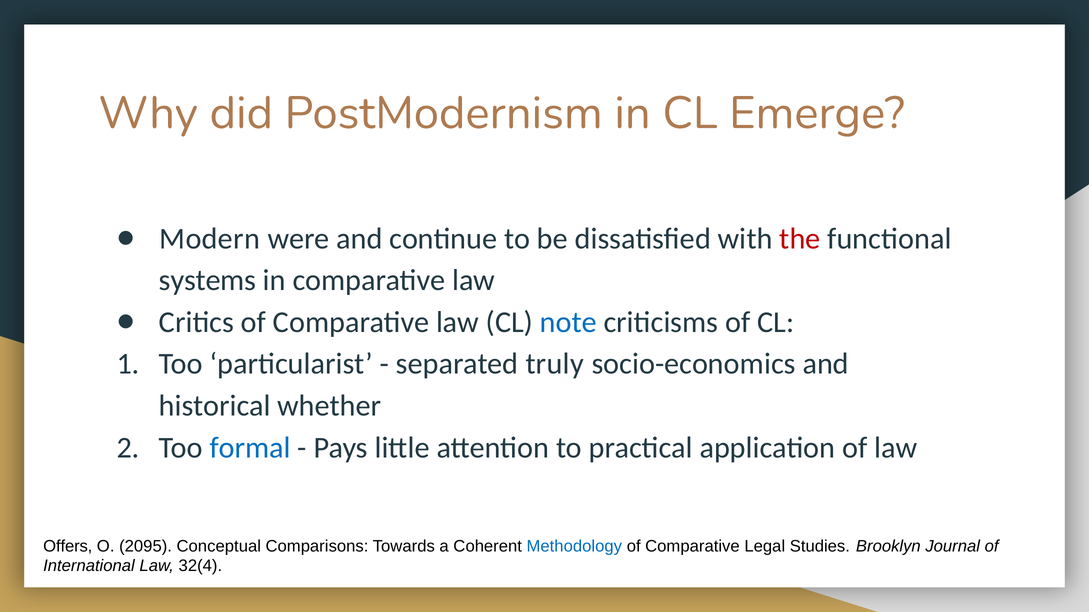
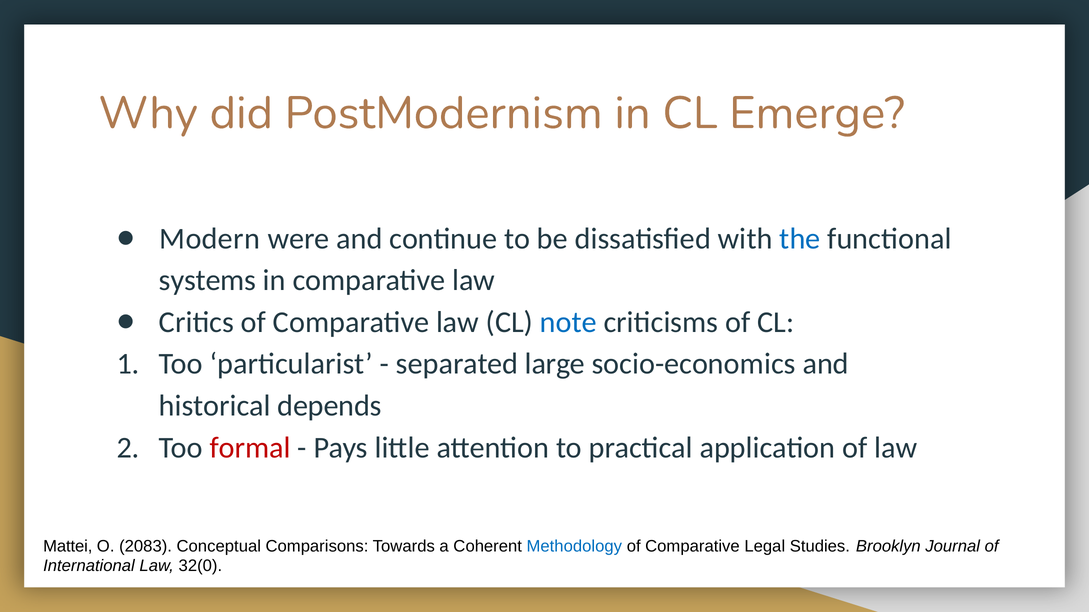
the colour: red -> blue (800, 239)
truly: truly -> large (555, 364)
whether: whether -> depends (329, 406)
formal colour: blue -> red (250, 448)
Offers: Offers -> Mattei (68, 547)
2095: 2095 -> 2083 (146, 547)
32(4: 32(4 -> 32(0 (200, 567)
